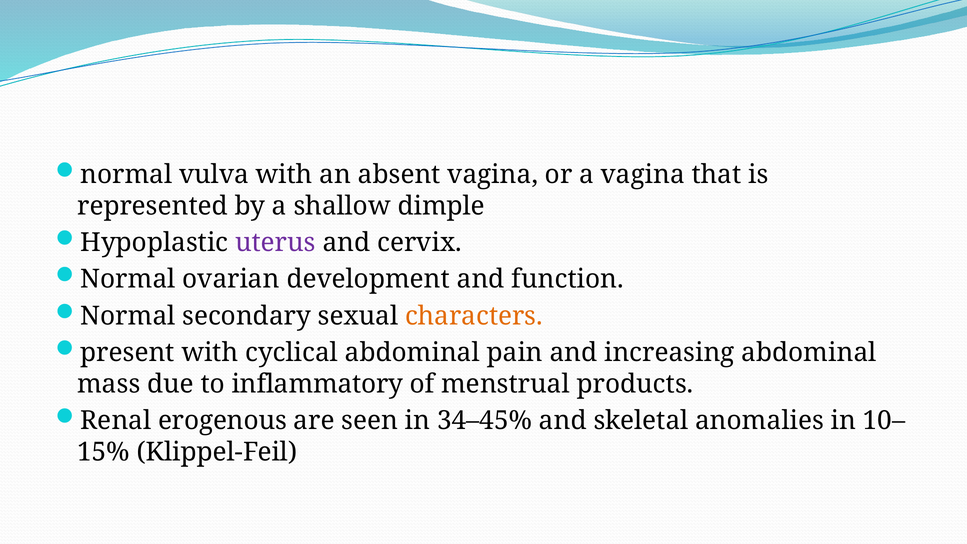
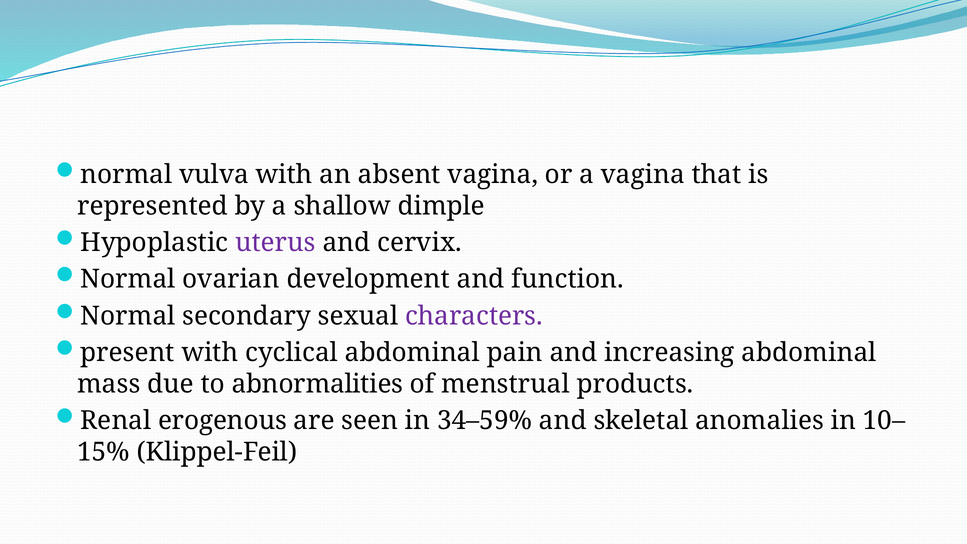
characters colour: orange -> purple (474, 316)
inflammatory: inflammatory -> abnormalities (317, 384)
34–45%: 34–45% -> 34–59% (485, 421)
